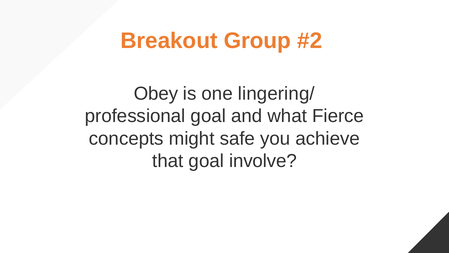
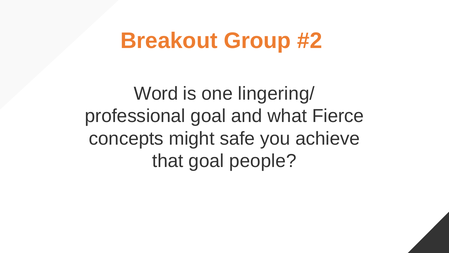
Obey: Obey -> Word (156, 93)
involve: involve -> people (263, 161)
